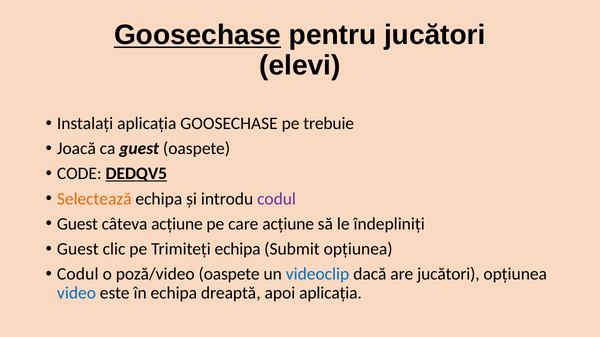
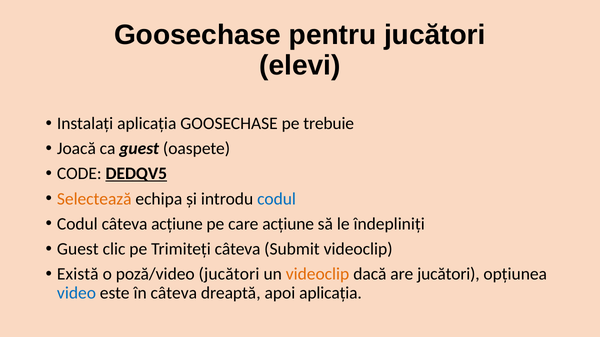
Goosechase underline: present -> none (198, 35)
codul colour: purple -> blue (277, 199)
Guest: Guest -> Codul (77, 224)
Trimiteți echipa: echipa -> câteva (238, 249)
Submit opțiunea: opțiunea -> videoclip (358, 249)
Codul: Codul -> Există (78, 274)
poză/video oaspete: oaspete -> jucători (229, 274)
videoclip colour: blue -> orange (318, 274)
în echipa: echipa -> câteva (174, 293)
